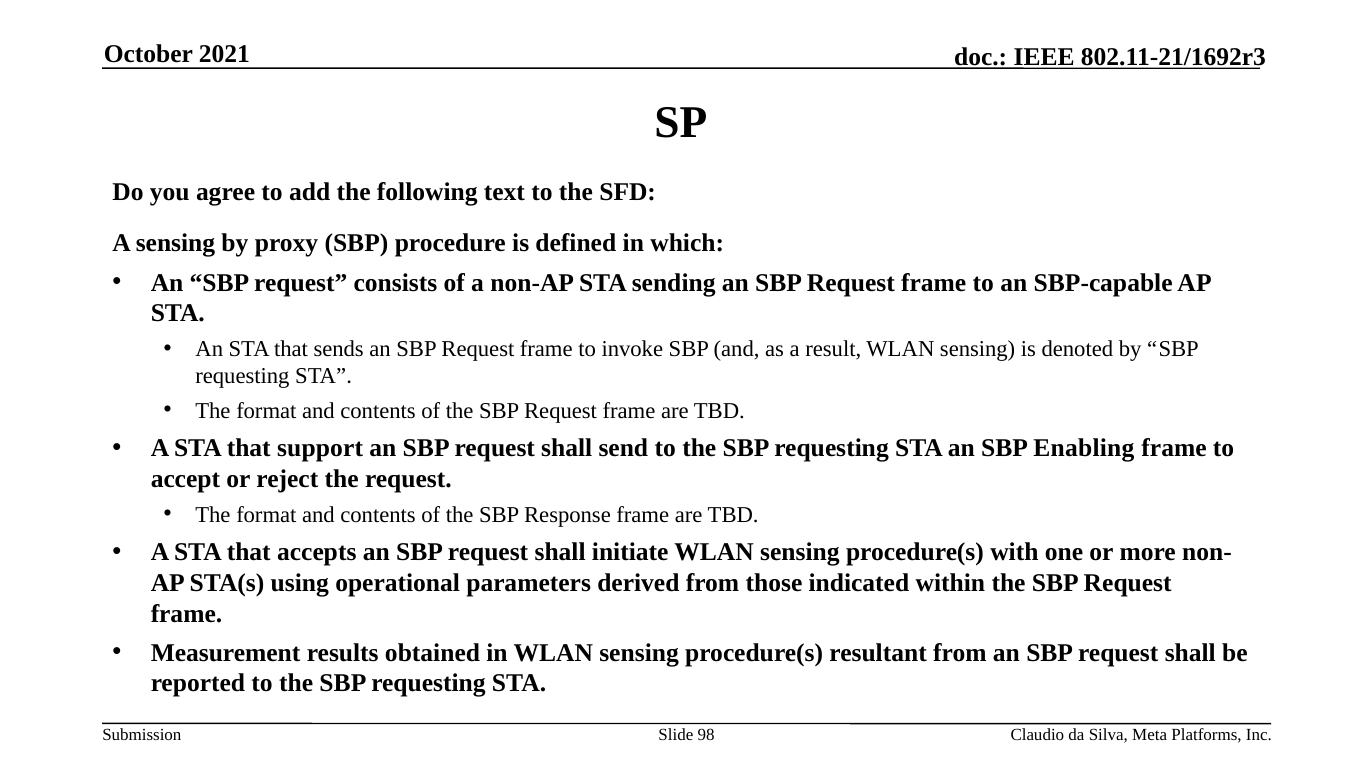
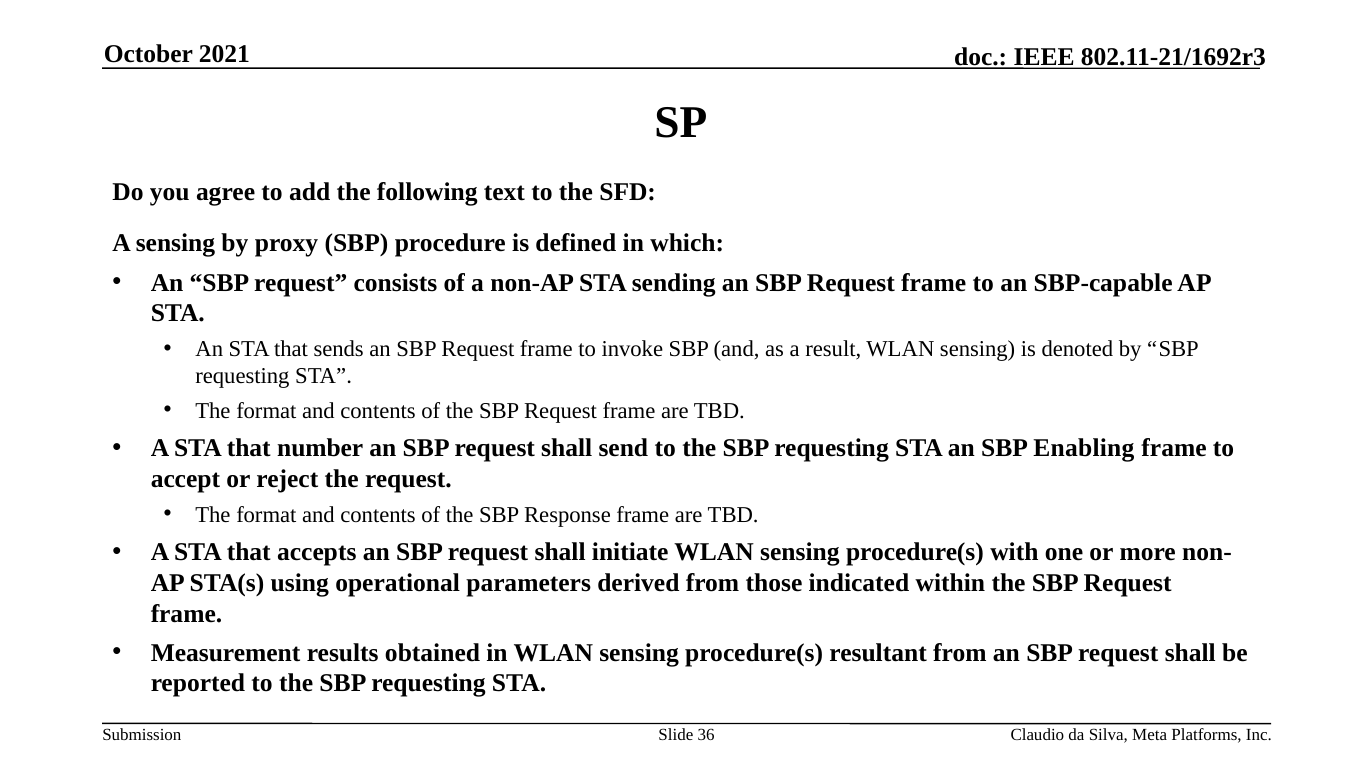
support: support -> number (320, 448)
98: 98 -> 36 (706, 735)
